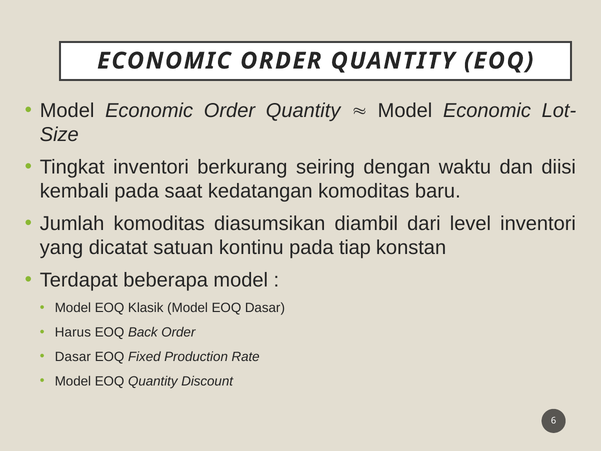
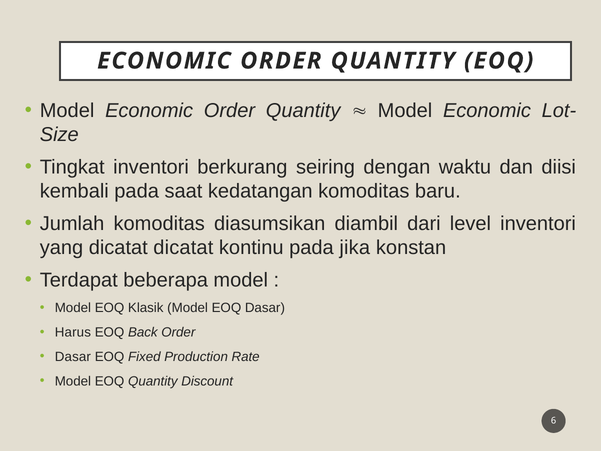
dicatat satuan: satuan -> dicatat (183, 248)
tiap: tiap -> jika (355, 248)
